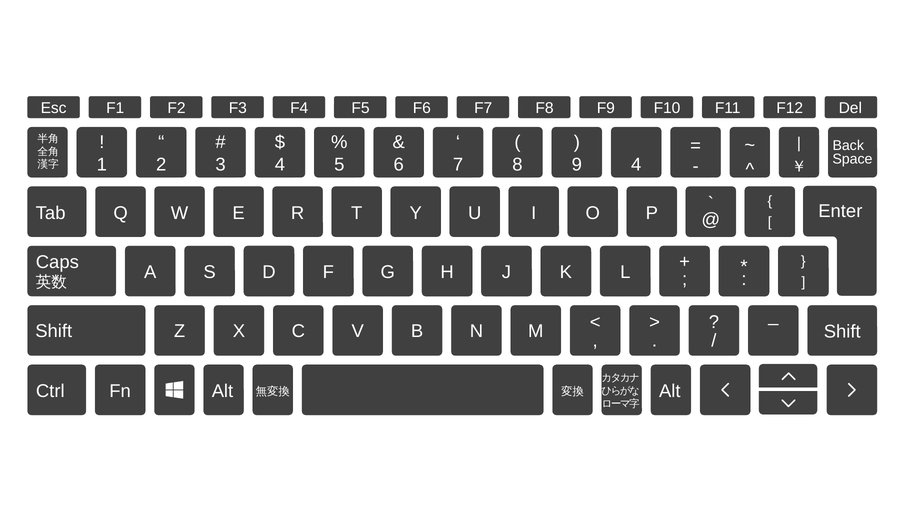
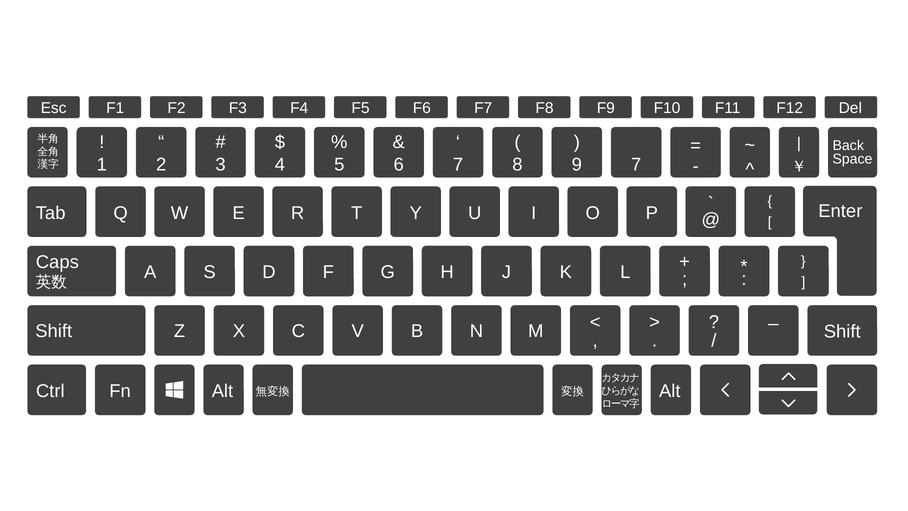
9 4: 4 -> 7 (636, 165)
